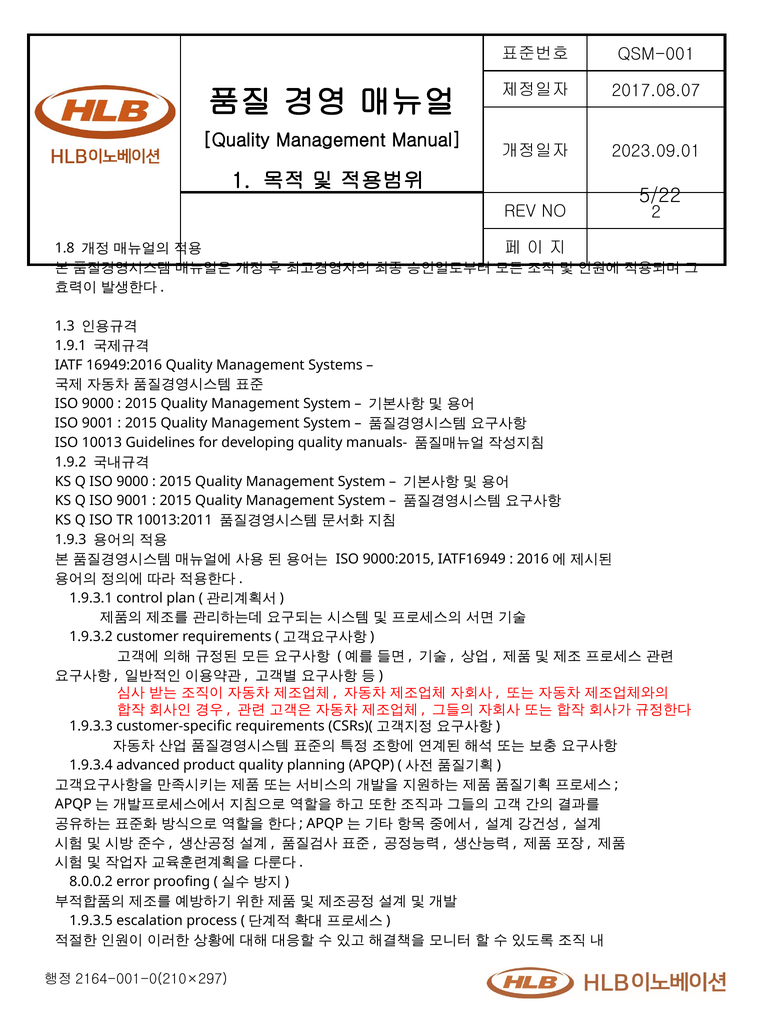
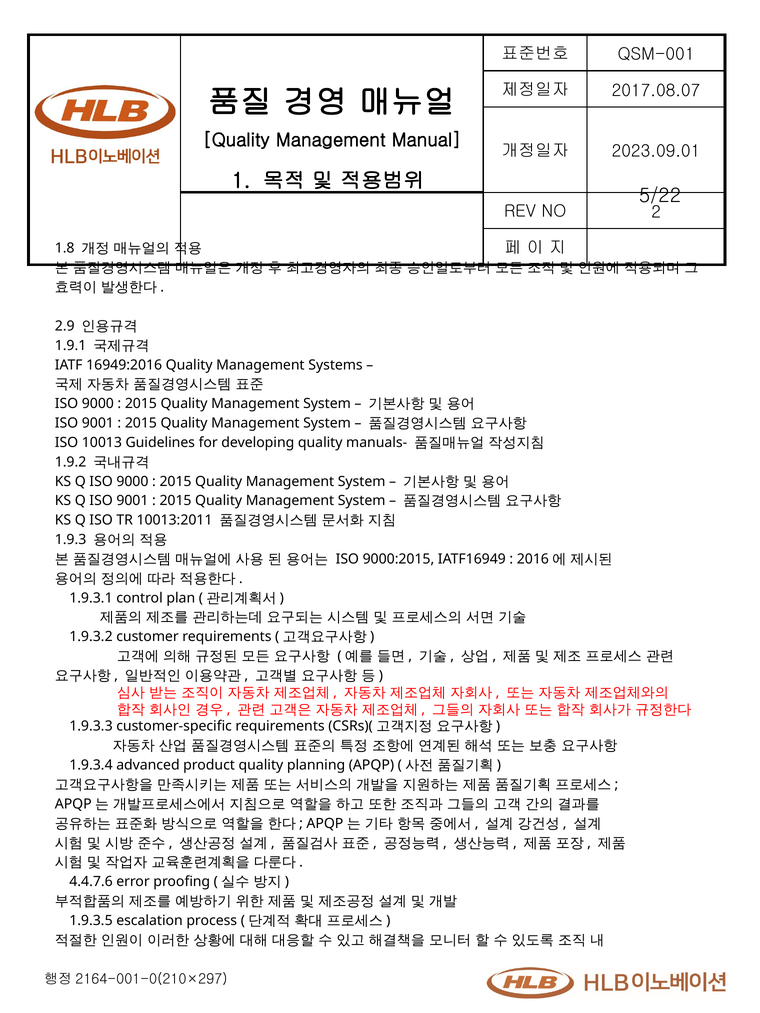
1.3: 1.3 -> 2.9 (65, 326)
8.0.0.2: 8.0.0.2 -> 4.4.7.6 (91, 882)
